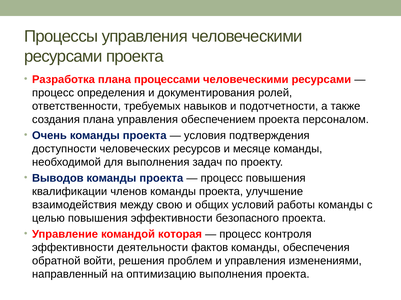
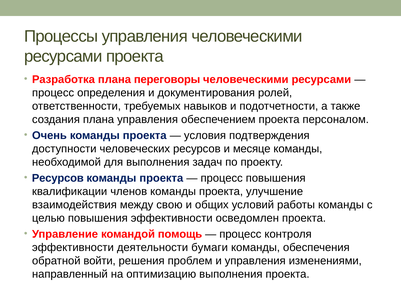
процессами: процессами -> переговоры (167, 80)
Выводов: Выводов -> Ресурсов (58, 179)
безопасного: безопасного -> осведомлен (247, 219)
которая: которая -> помощь (180, 235)
фактов: фактов -> бумаги (210, 248)
